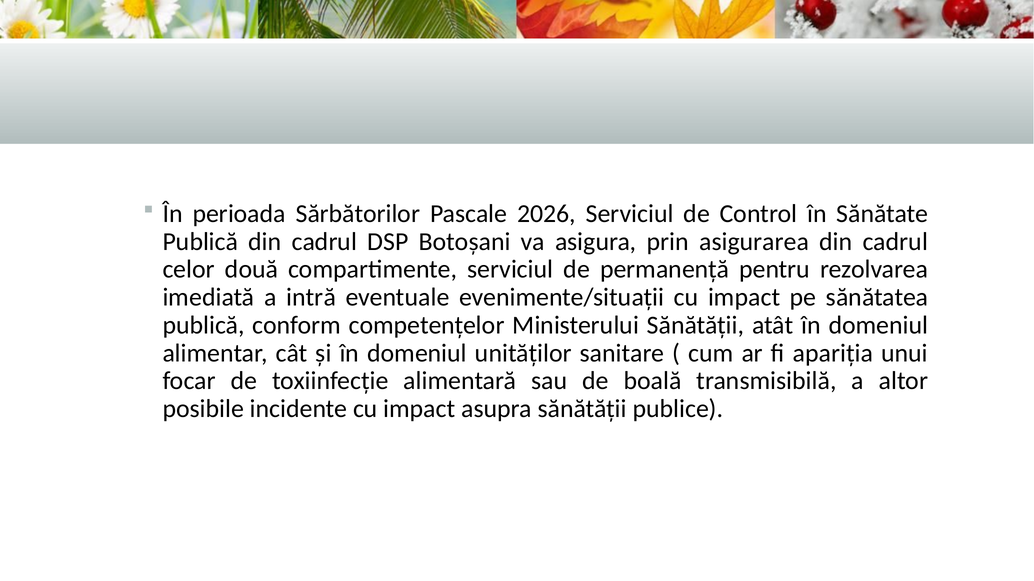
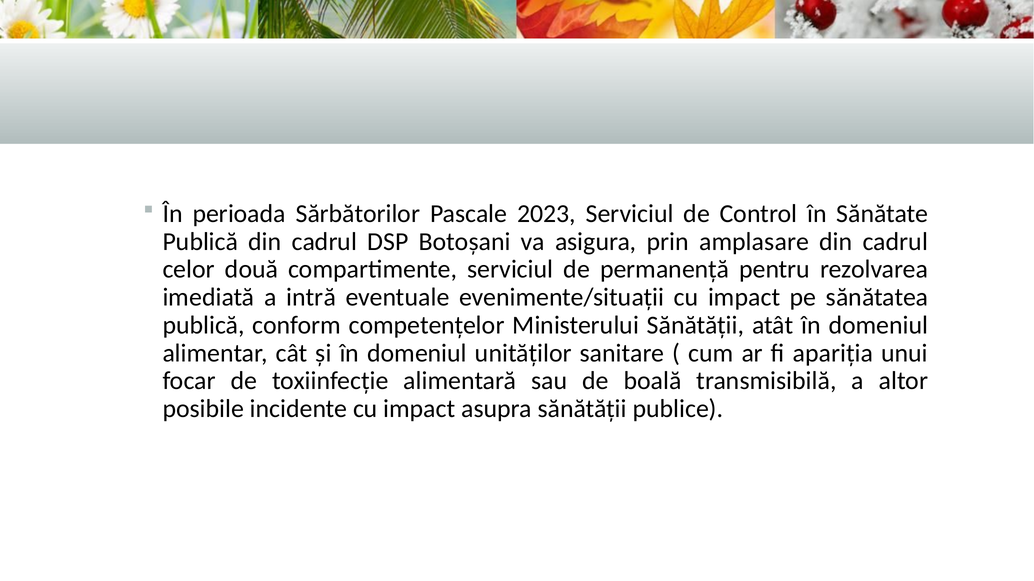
2026: 2026 -> 2023 (546, 214)
asigurarea: asigurarea -> amplasare (754, 242)
